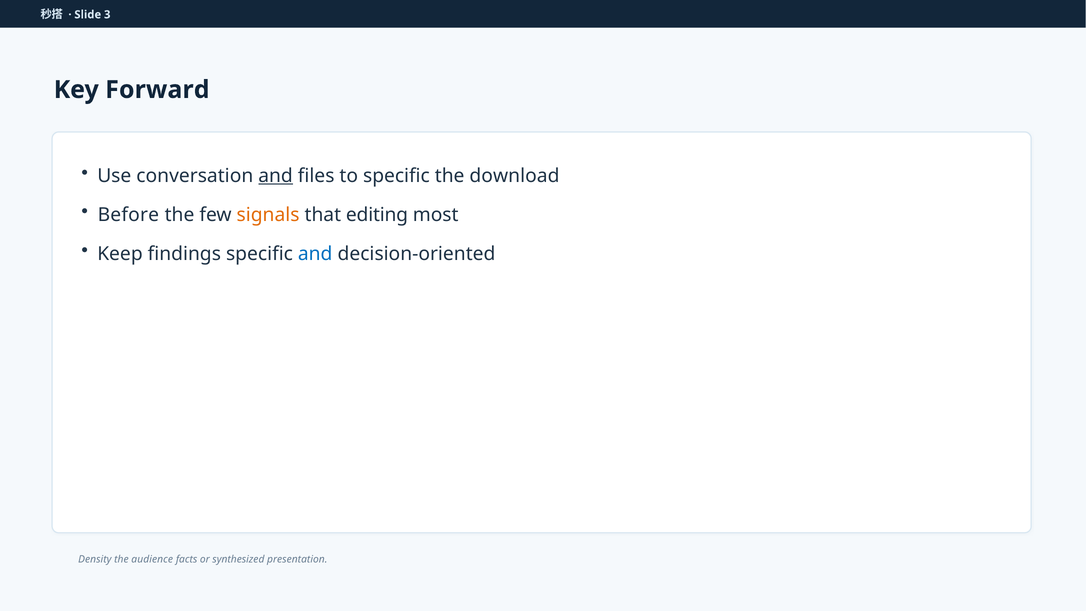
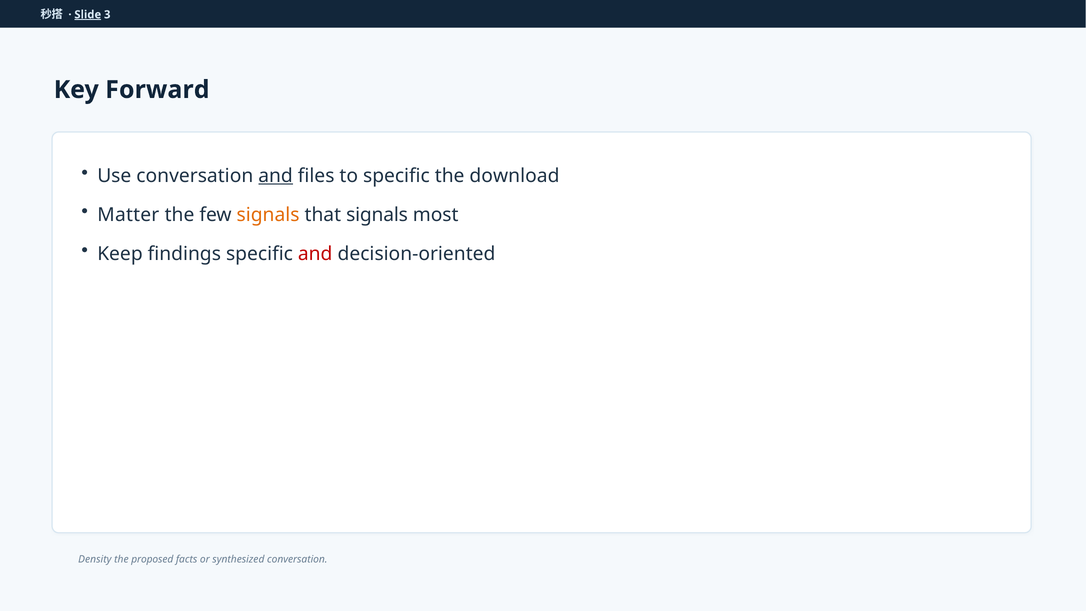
Slide underline: none -> present (88, 15)
Before: Before -> Matter (128, 215)
that editing: editing -> signals (377, 215)
and colour: blue -> red (315, 254)
audience: audience -> proposed (152, 559)
synthesized presentation: presentation -> conversation (297, 559)
